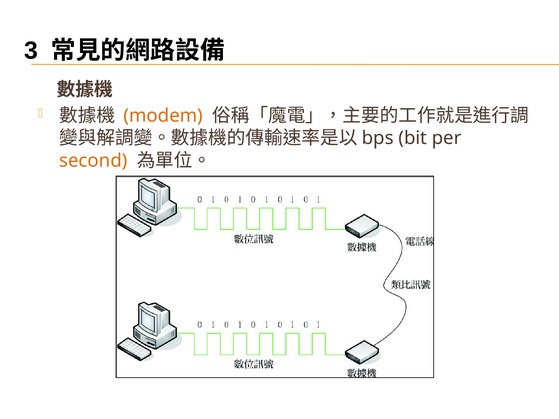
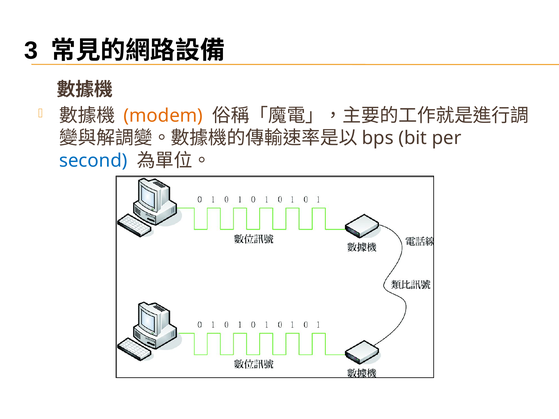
second colour: orange -> blue (93, 161)
